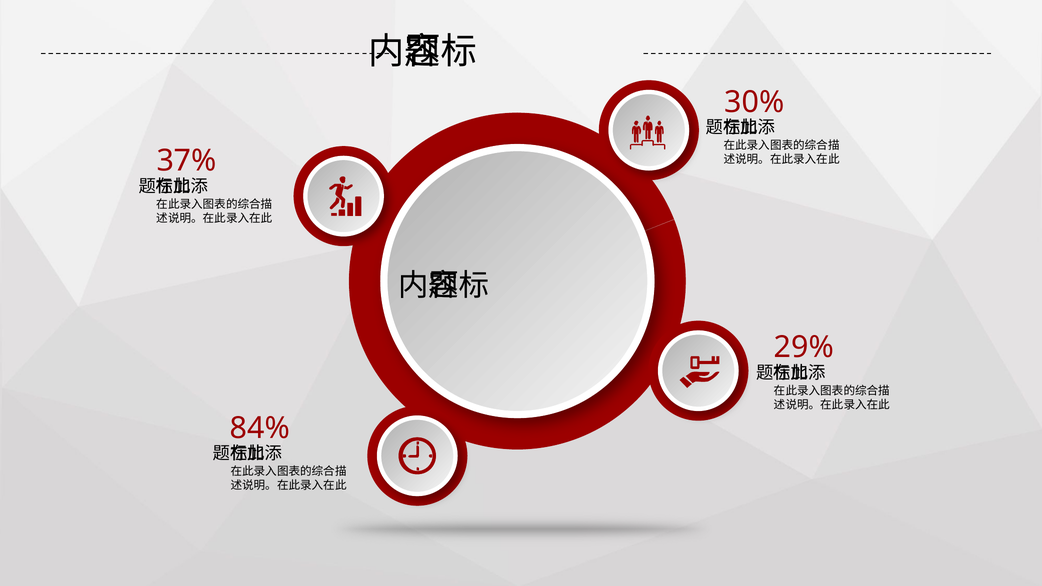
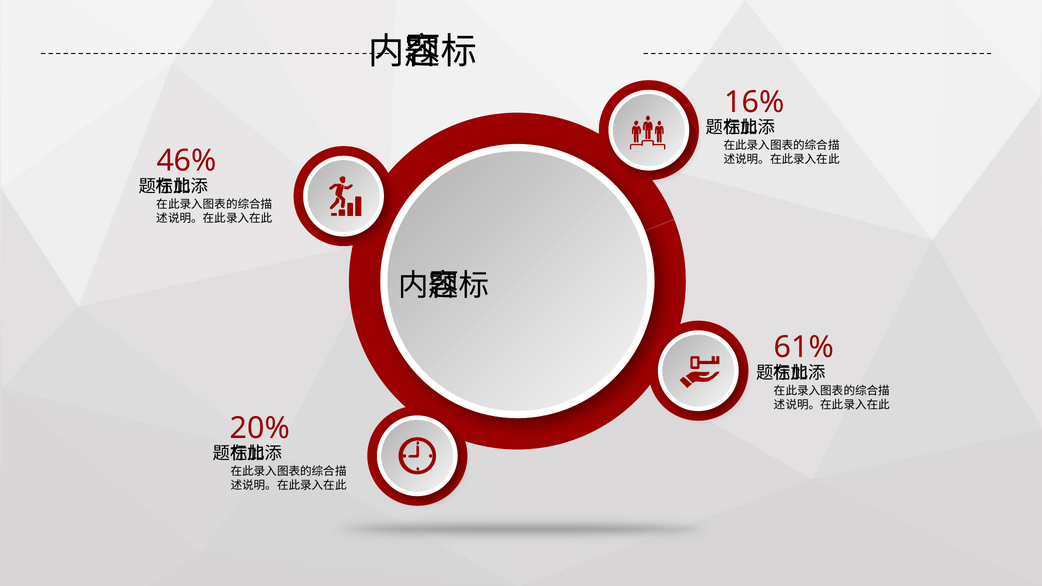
30%: 30% -> 16% (754, 102)
37%: 37% -> 46% (187, 161)
29%: 29% -> 61% (804, 347)
84%: 84% -> 20% (260, 428)
